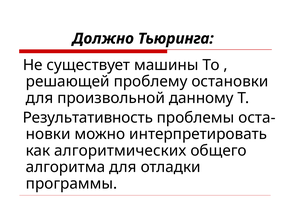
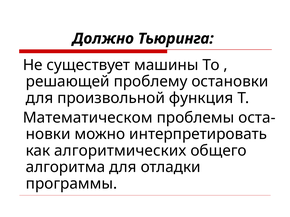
данному: данному -> функция (201, 98)
Результативность: Результативность -> Математическом (88, 118)
